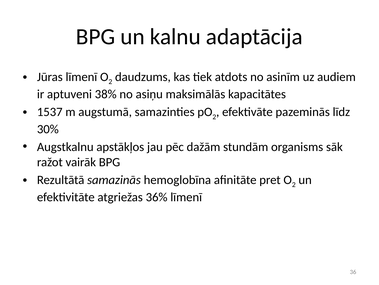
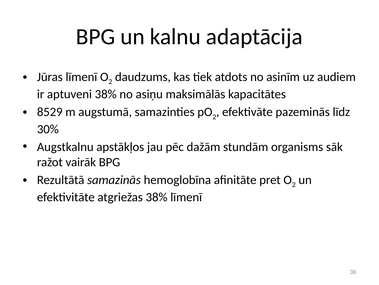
1537: 1537 -> 8529 (50, 112)
atgriežas 36%: 36% -> 38% (157, 197)
